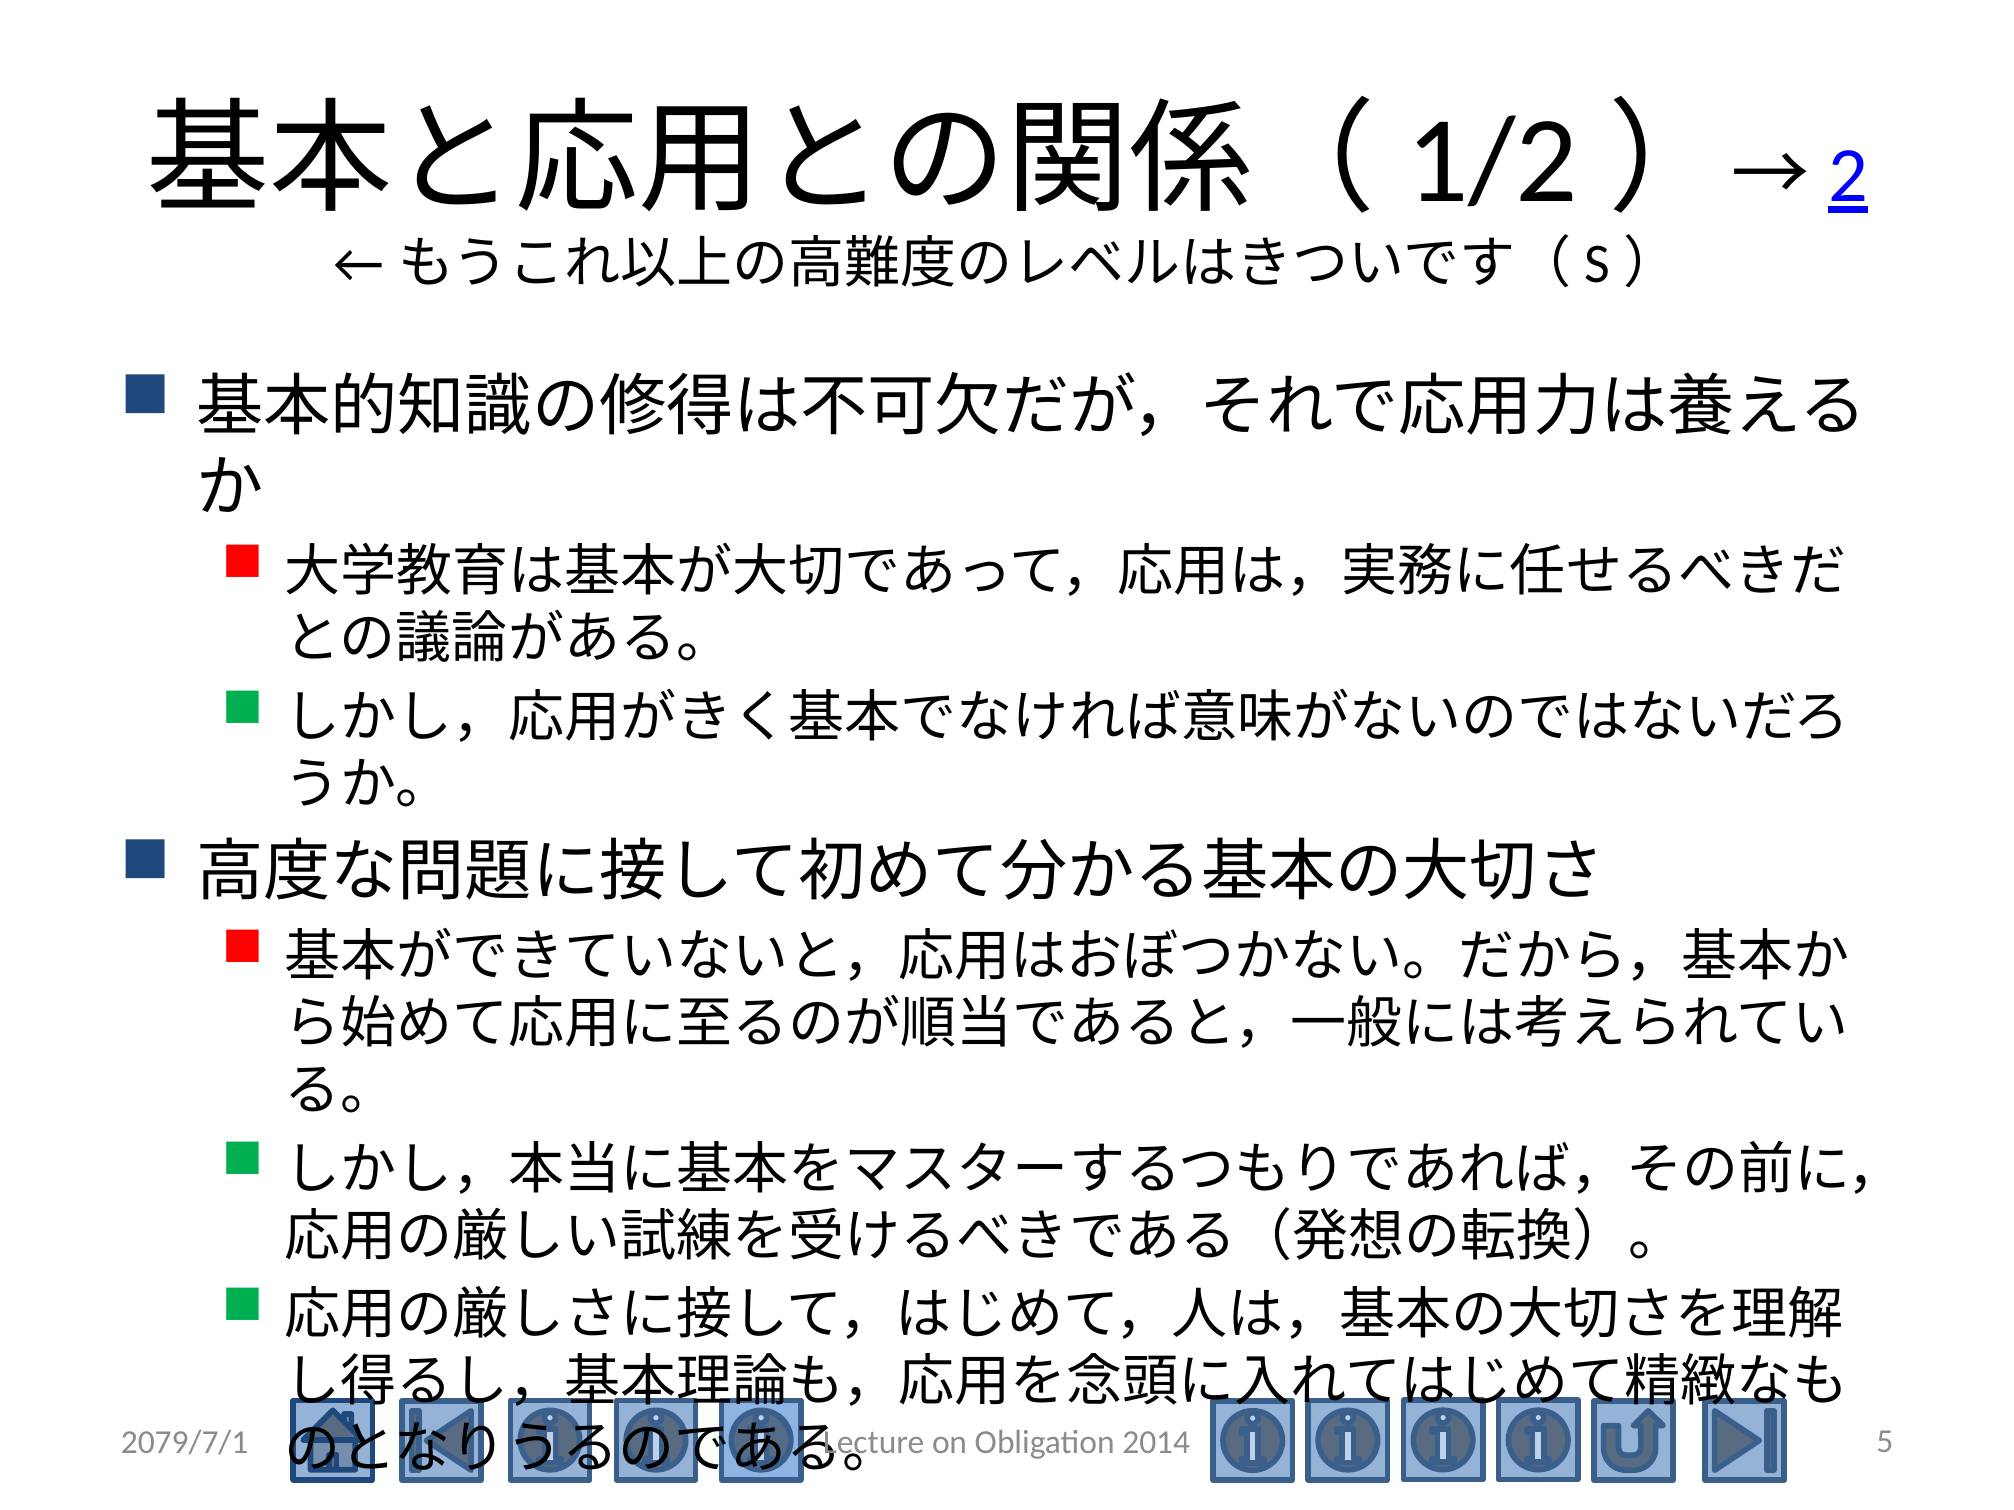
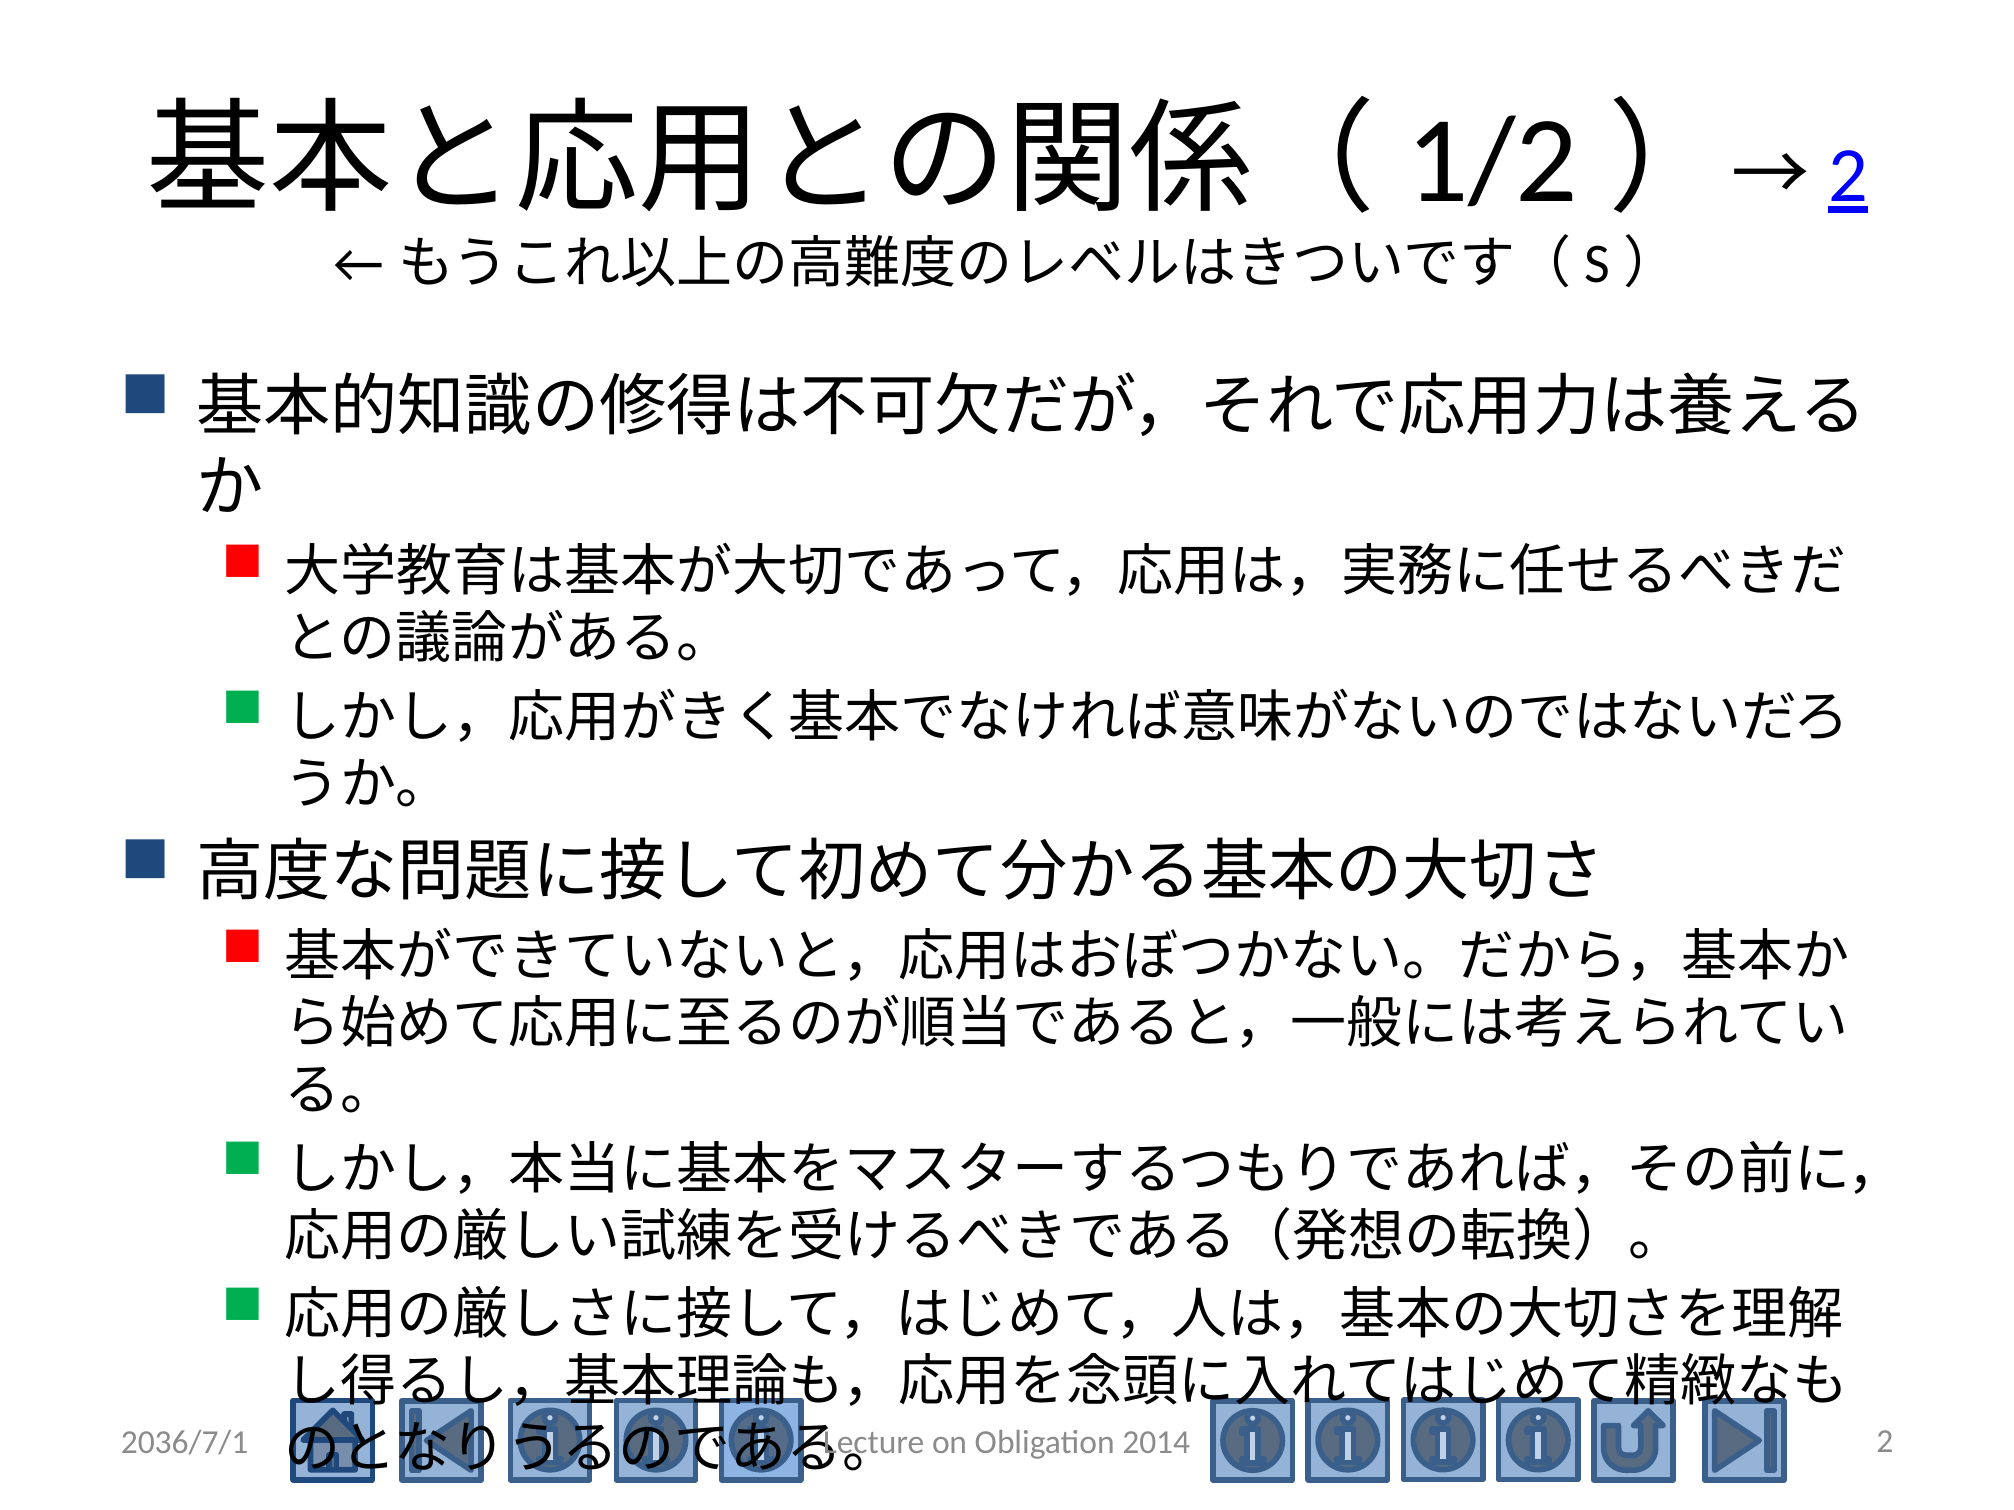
2079/7/1: 2079/7/1 -> 2036/7/1 (185, 1442)
5: 5 -> 2 (1885, 1442)
